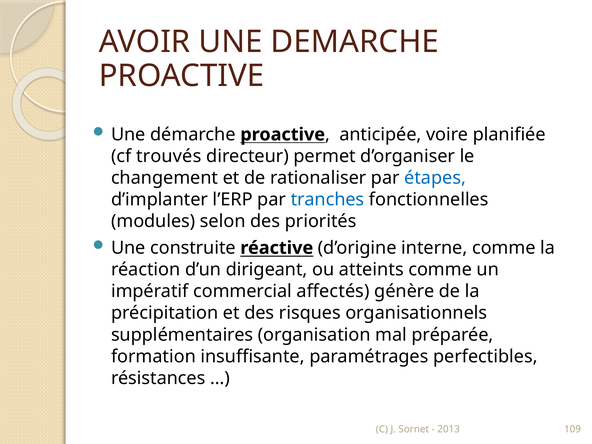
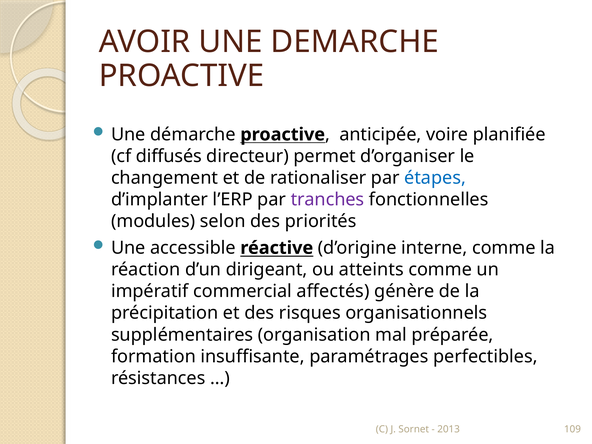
trouvés: trouvés -> diffusés (169, 156)
tranches colour: blue -> purple (327, 200)
construite: construite -> accessible (193, 248)
